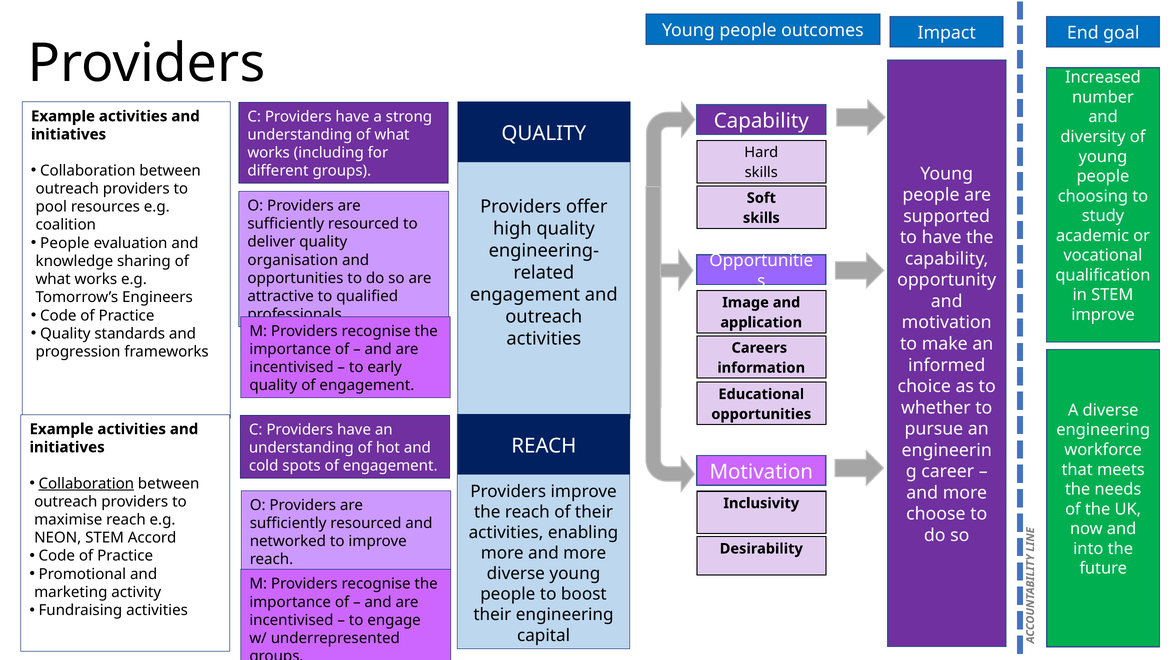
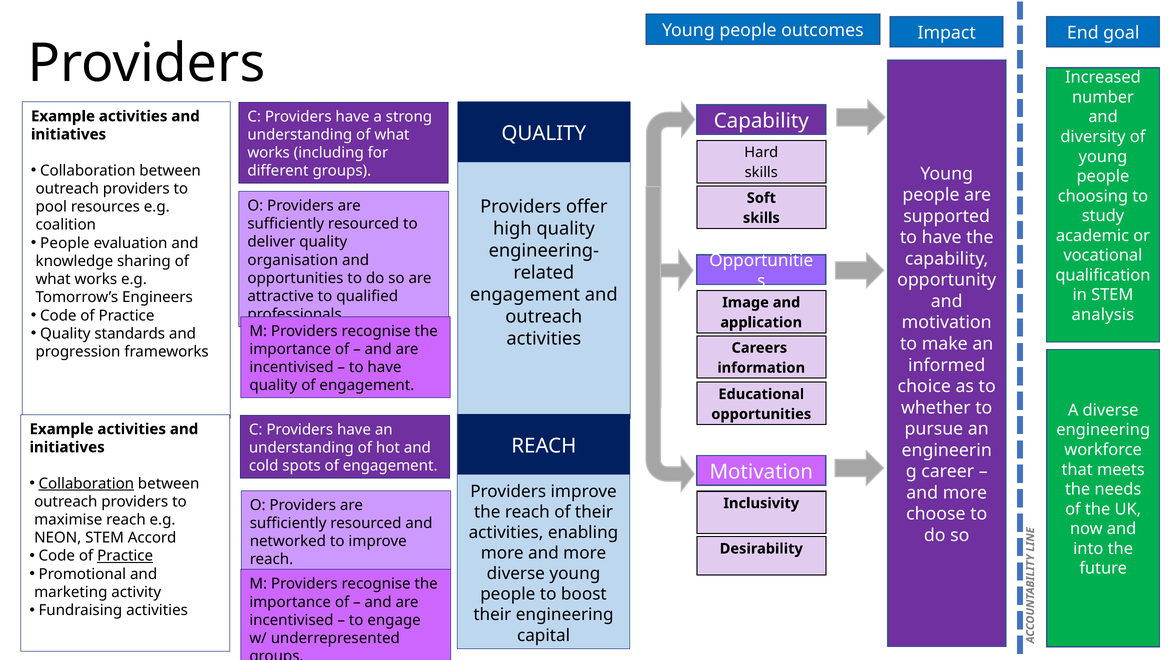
improve: improve -> analysis (1103, 315)
early: early -> have (385, 368)
Practice underline: none -> present (125, 556)
